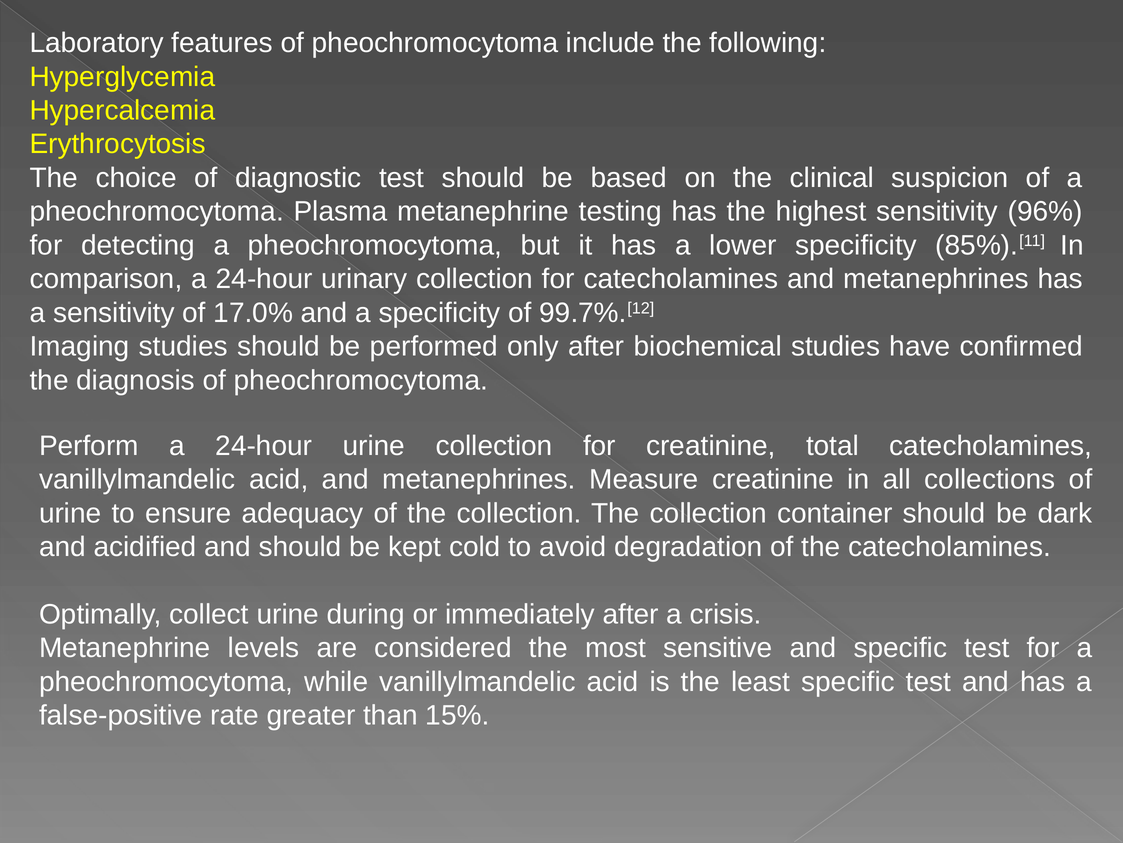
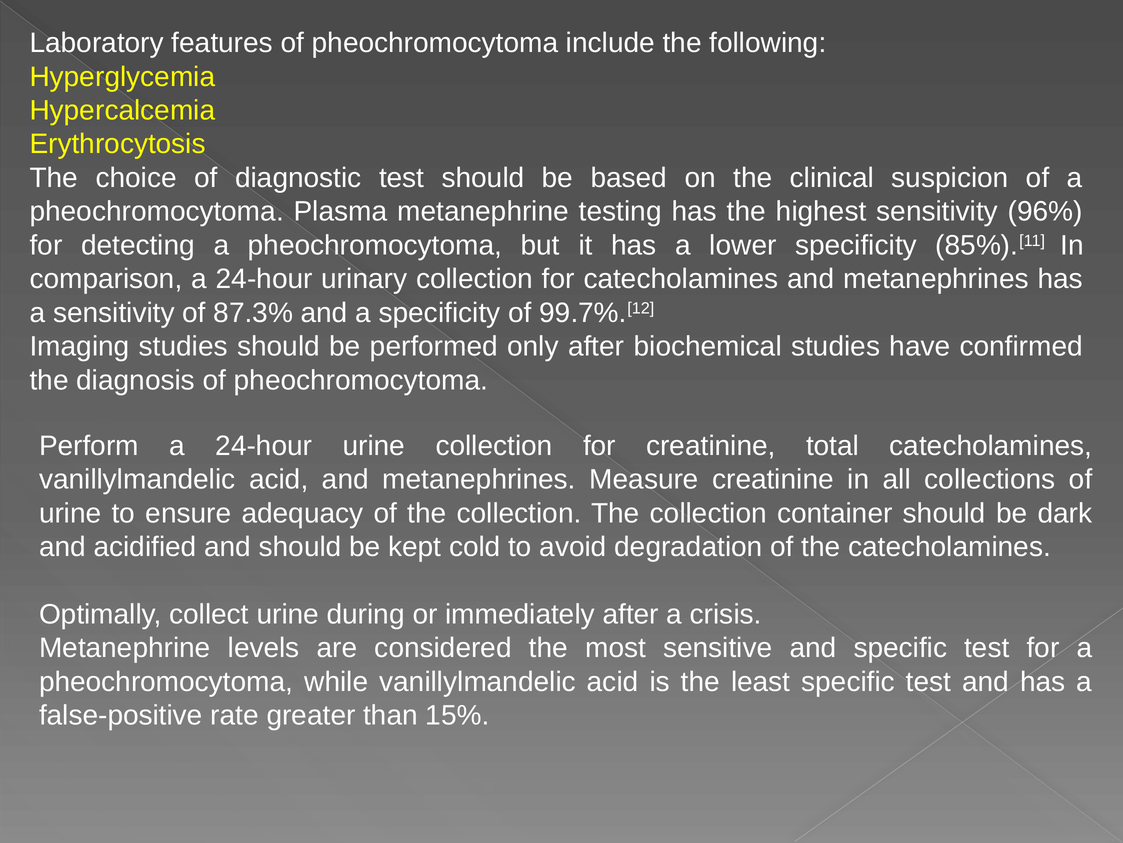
17.0%: 17.0% -> 87.3% (253, 313)
